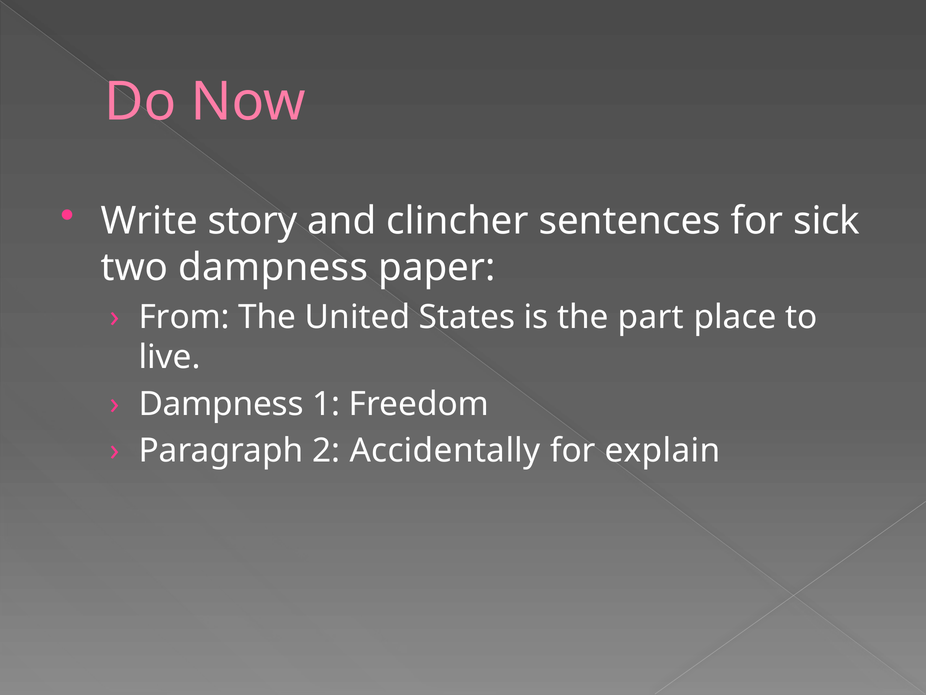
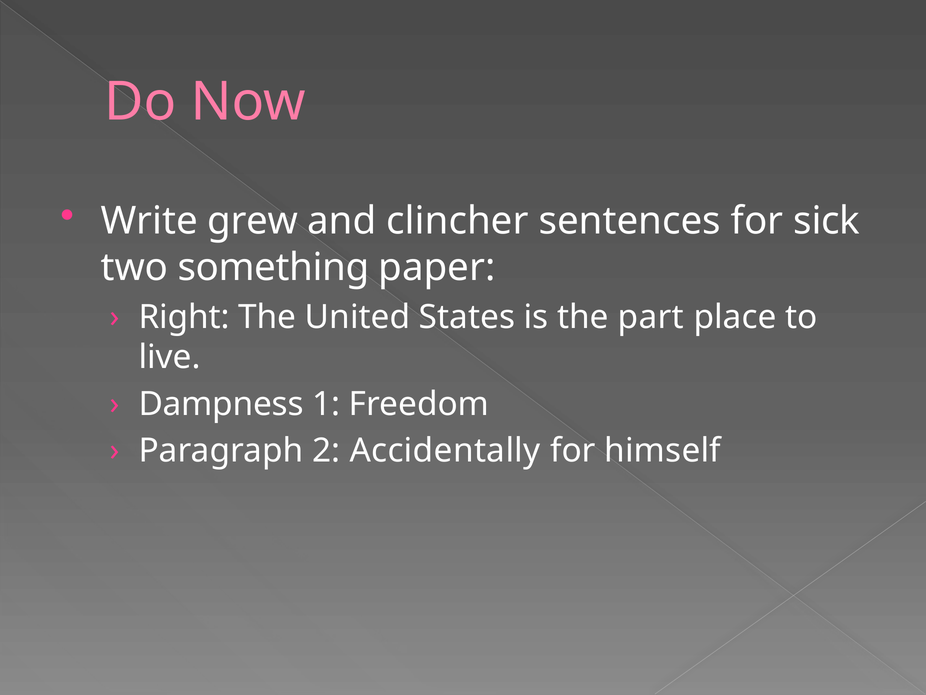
story: story -> grew (253, 221)
two dampness: dampness -> something (274, 267)
From: From -> Right (184, 317)
explain: explain -> himself (663, 451)
